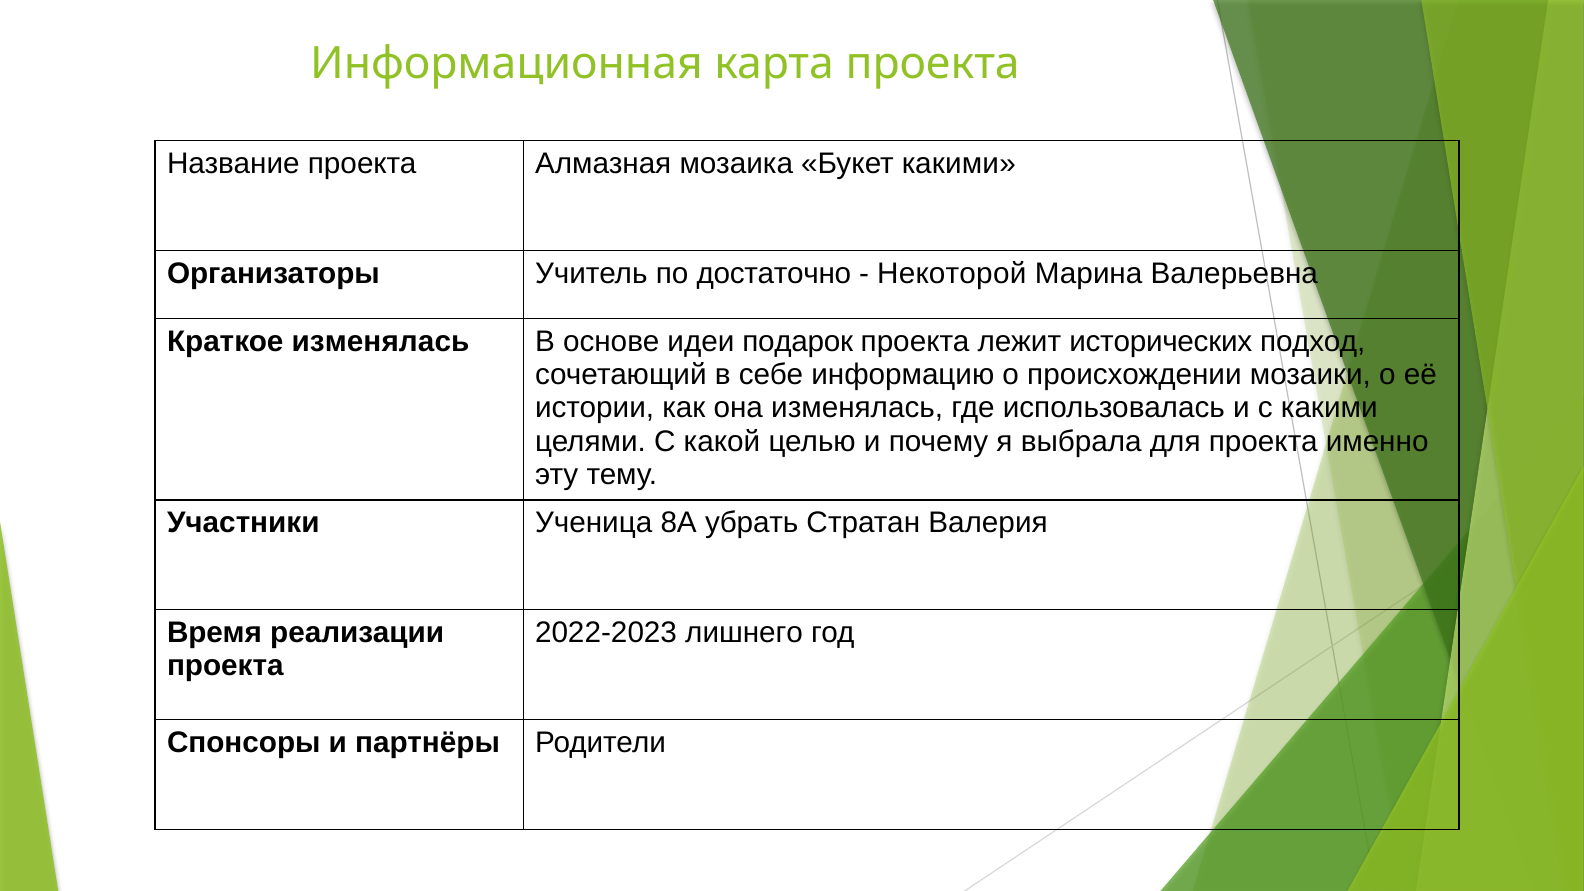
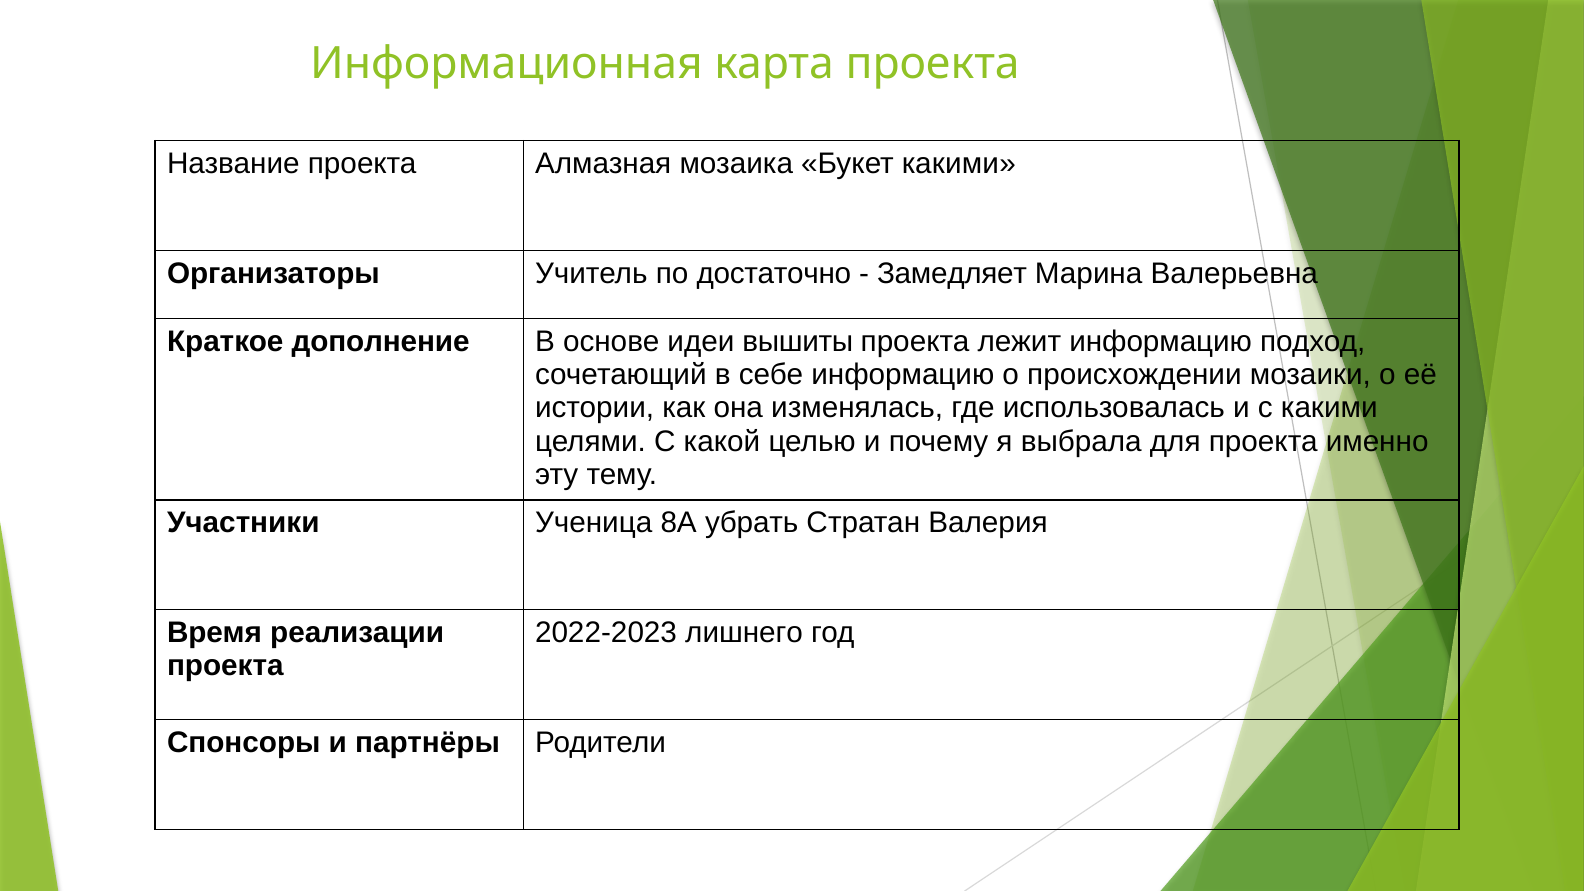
Некоторой: Некоторой -> Замедляет (952, 274)
Краткое изменялась: изменялась -> дополнение (381, 342)
подарок: подарок -> вышиты (798, 342)
лежит исторических: исторических -> информацию (1161, 342)
